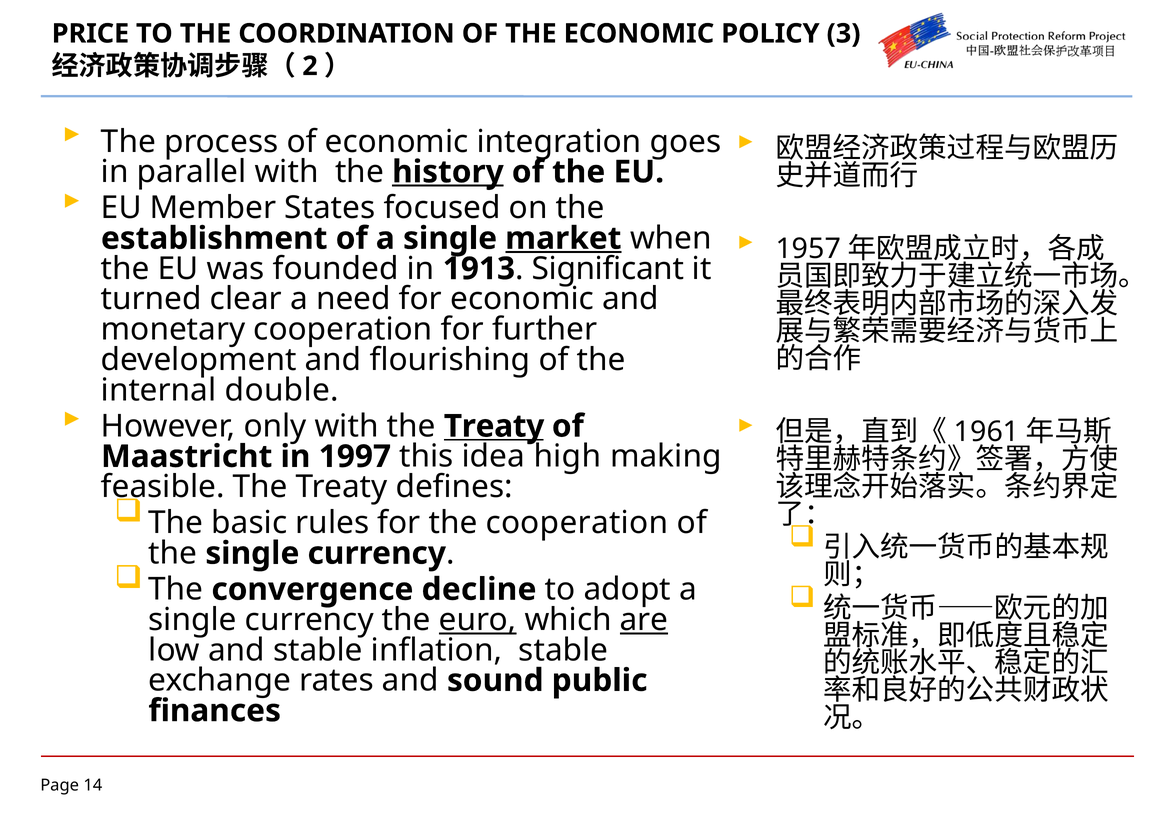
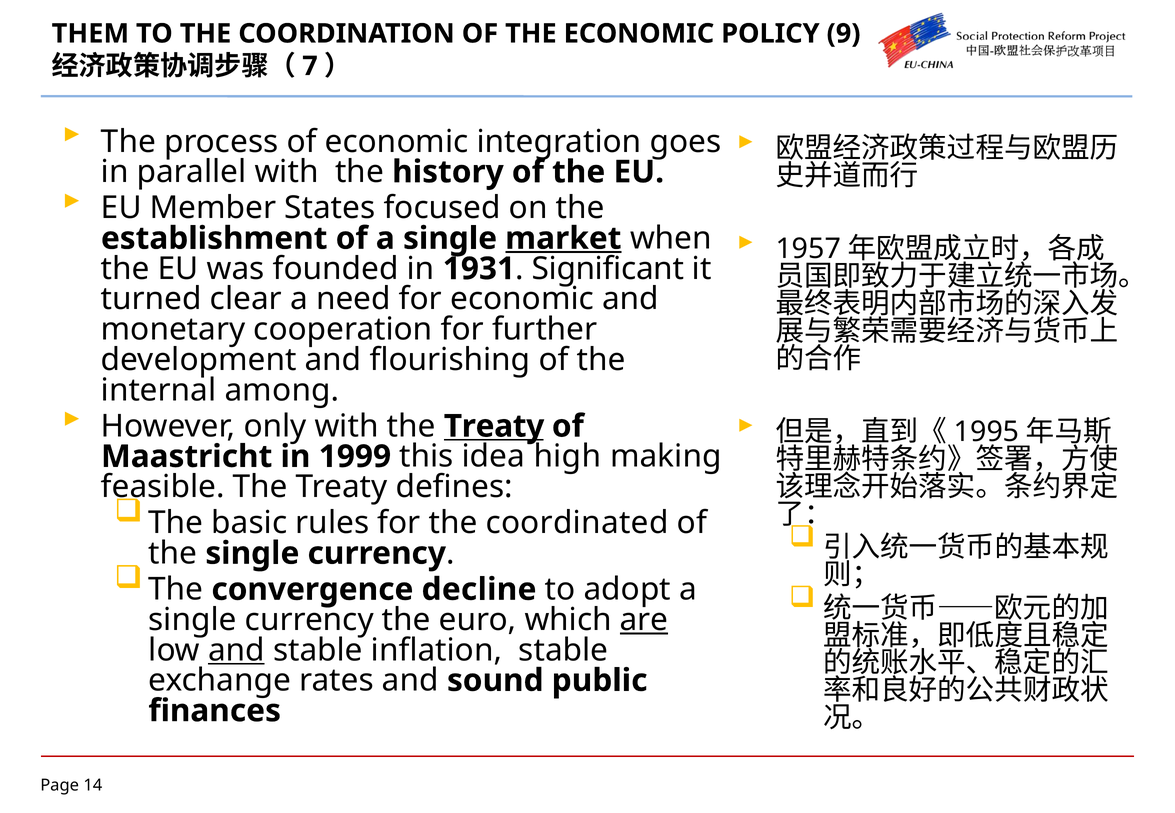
PRICE: PRICE -> THEM (90, 34)
3: 3 -> 9 (844, 34)
2: 2 -> 7 (310, 66)
history underline: present -> none (448, 172)
1913: 1913 -> 1931 (479, 269)
double: double -> among (282, 390)
1961: 1961 -> 1995 (987, 432)
1997: 1997 -> 1999 (355, 457)
the cooperation: cooperation -> coordinated (577, 523)
euro underline: present -> none (478, 620)
and underline: none -> present (236, 650)
